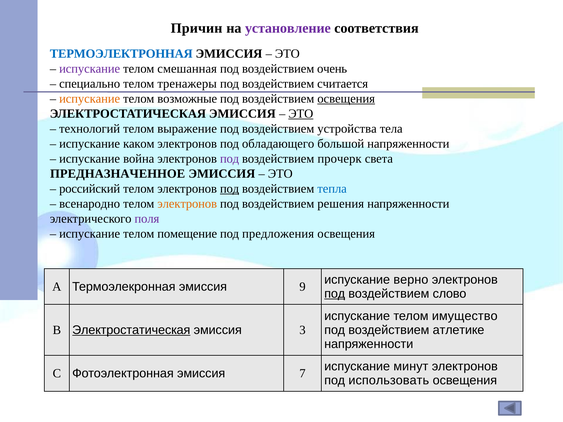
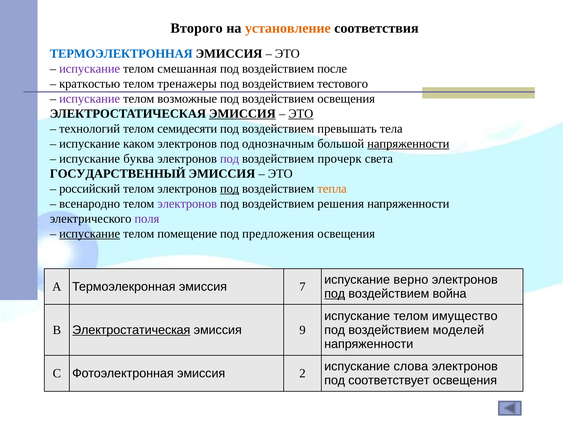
Причин: Причин -> Второго (197, 28)
установление colour: purple -> orange (288, 28)
очень: очень -> после (332, 69)
специально: специально -> краткостью (90, 84)
считается: считается -> тестового (343, 84)
испускание colour: orange -> purple (90, 99)
освещения underline: present -> none (346, 99)
ЭМИССИЯ underline: none -> present (242, 114)
выражение: выражение -> семидесяти (187, 129)
устройства: устройства -> превышать (347, 129)
обладающего: обладающего -> однозначным (278, 144)
напряженности underline: none -> present (408, 144)
война: война -> буква (139, 159)
ПРЕДНАЗНАЧЕННОЕ: ПРЕДНАЗНАЧЕННОЕ -> ГОСУДАРСТВЕННЫЙ (118, 174)
тепла colour: blue -> orange (332, 189)
электронов colour: orange -> purple (187, 204)
испускание underline: none -> present (90, 234)
9: 9 -> 7 (303, 287)
слово: слово -> война (450, 294)
3: 3 -> 9 (303, 330)
атлетике: атлетике -> моделей (458, 330)
минут: минут -> слова (411, 367)
7: 7 -> 2 (303, 374)
использовать: использовать -> соответствует (389, 381)
